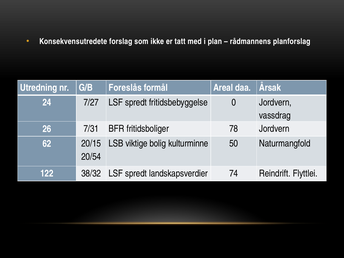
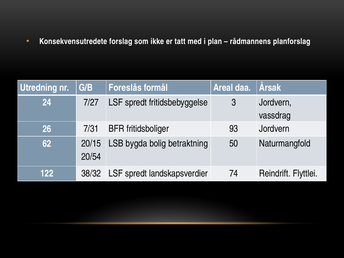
0: 0 -> 3 (234, 102)
78: 78 -> 93 (234, 129)
viktige: viktige -> bygda (136, 144)
kulturminne: kulturminne -> betraktning (188, 144)
